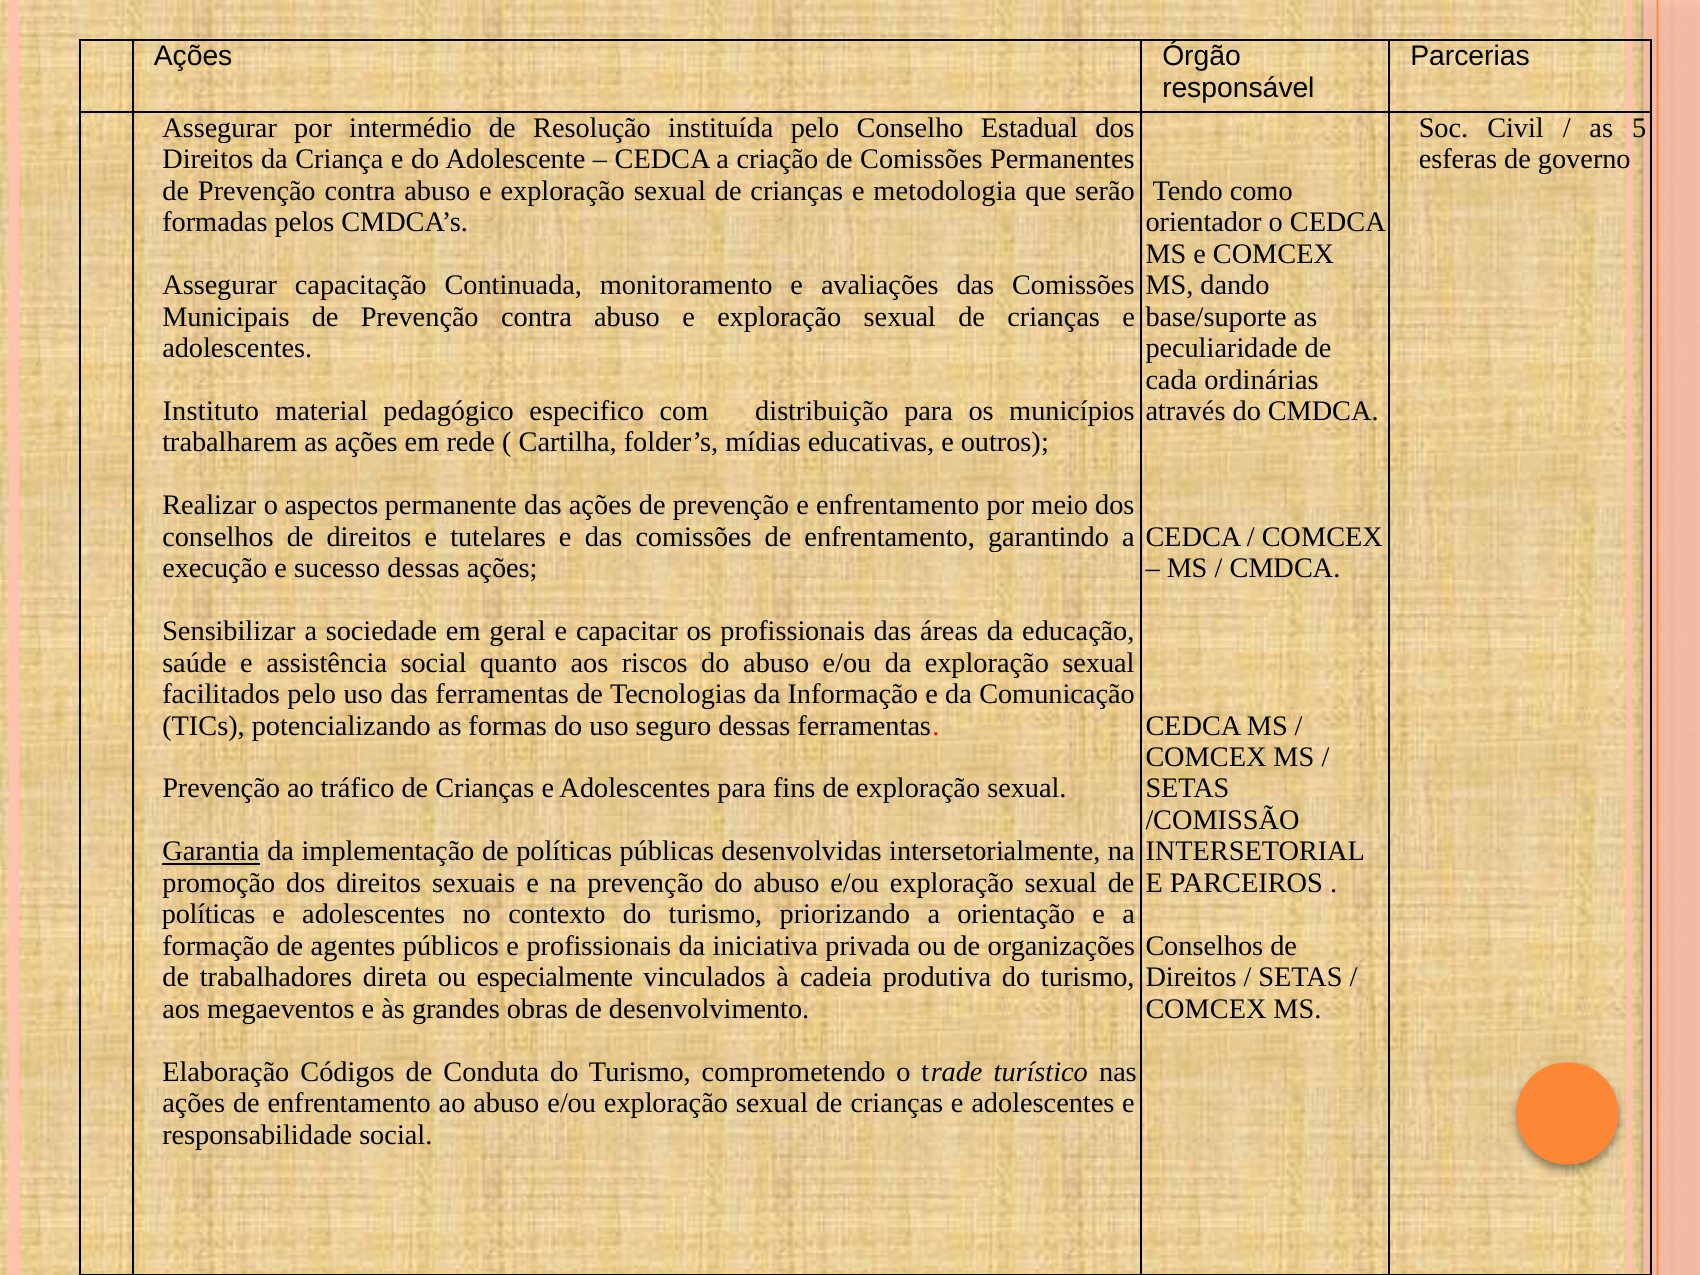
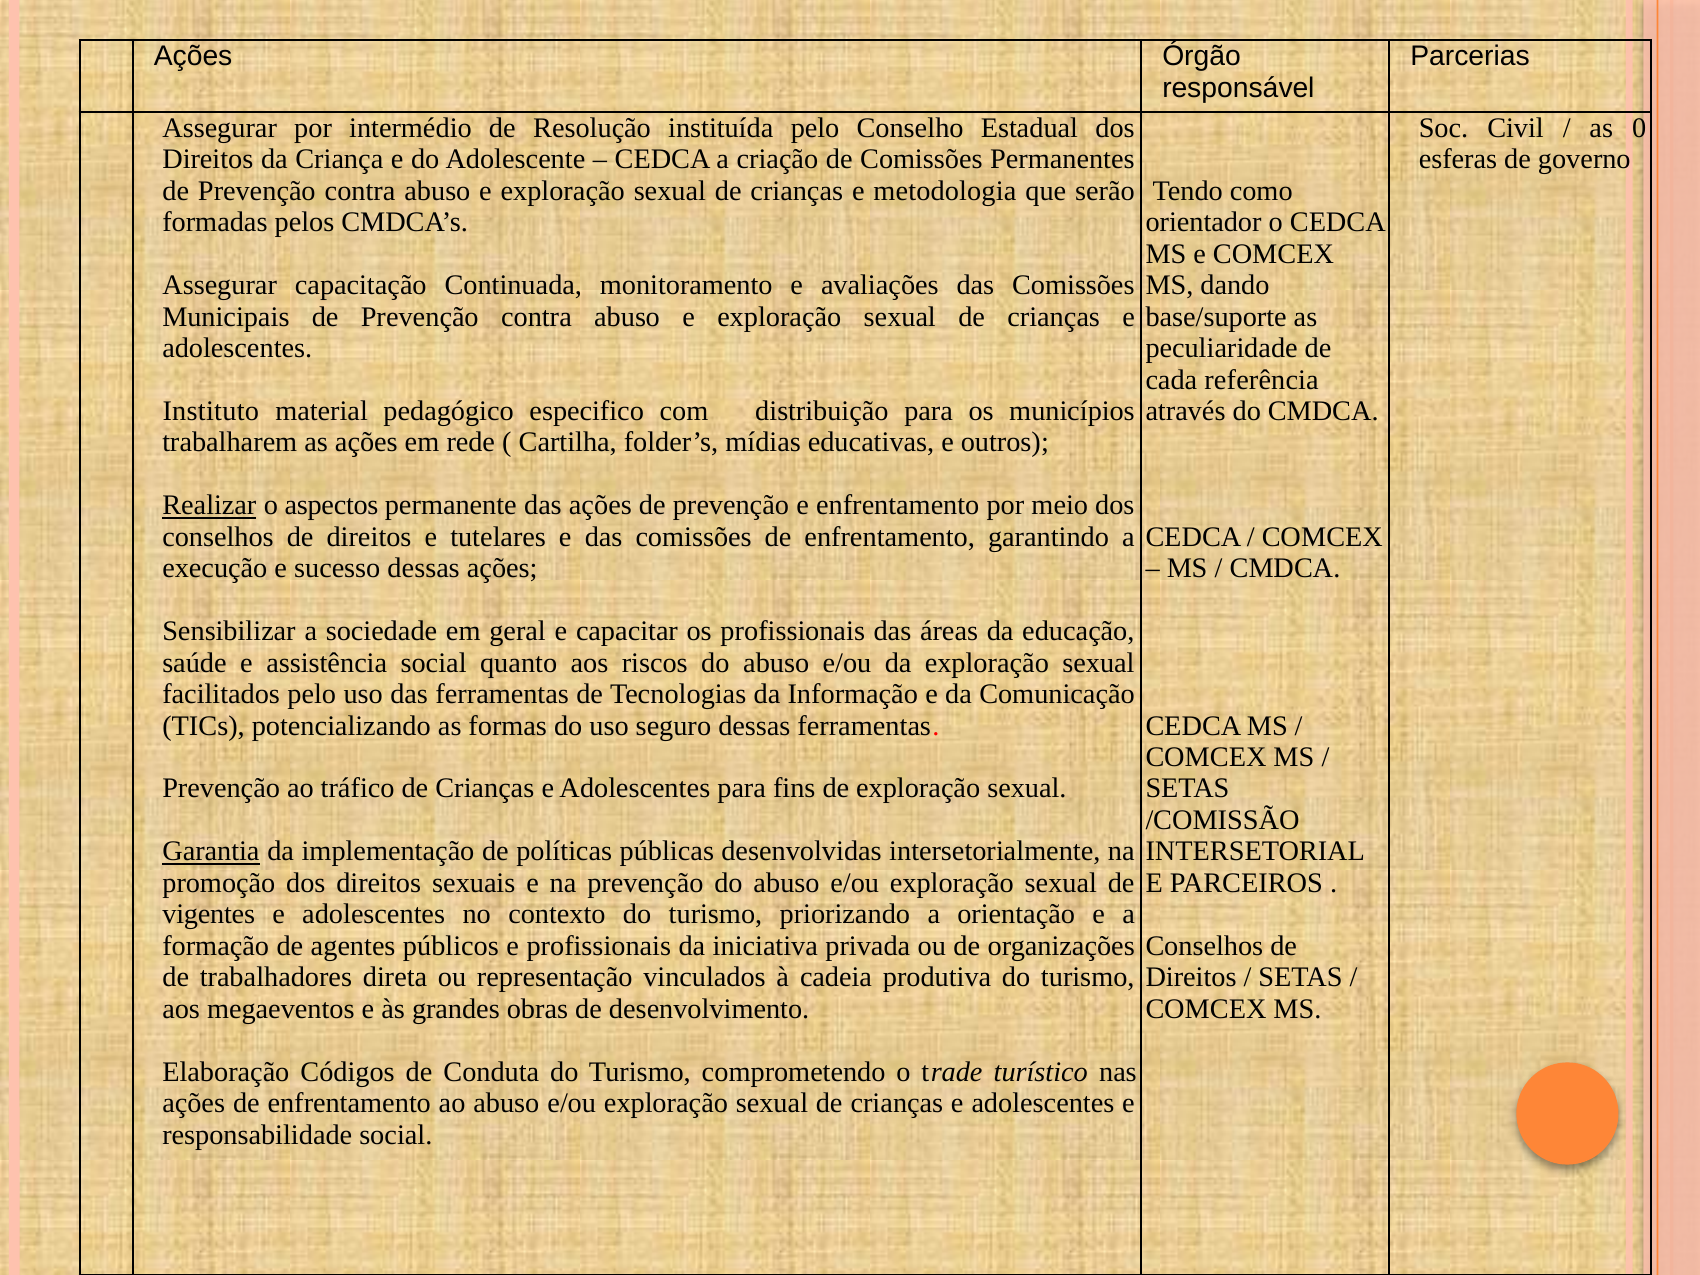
5: 5 -> 0 (1639, 128)
ordinárias: ordinárias -> referência (1262, 380)
Realizar underline: none -> present (209, 506)
políticas: políticas -> vigentes (209, 914)
especialmente: especialmente -> representação (555, 977)
